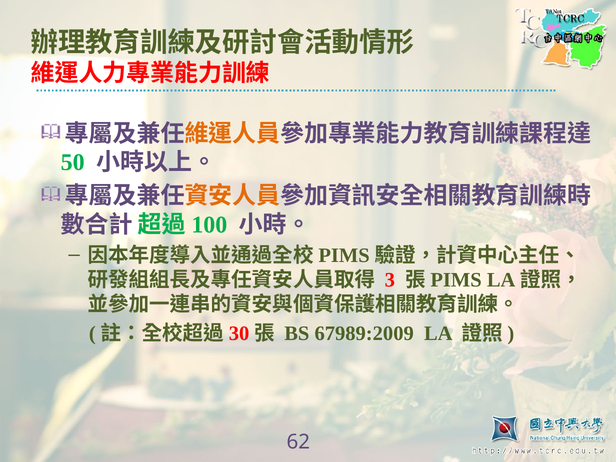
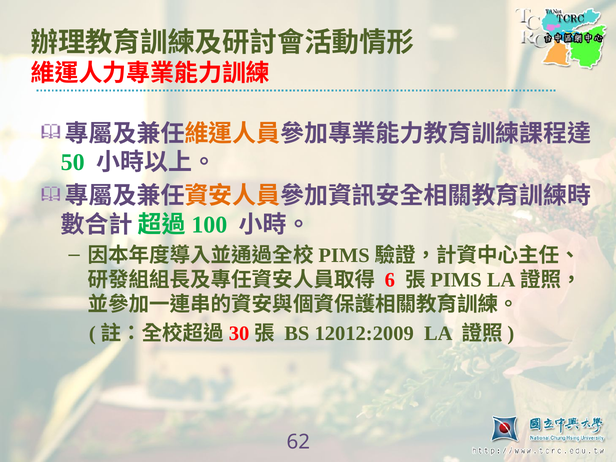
3: 3 -> 6 (390, 280)
67989:2009: 67989:2009 -> 12012:2009 (364, 333)
